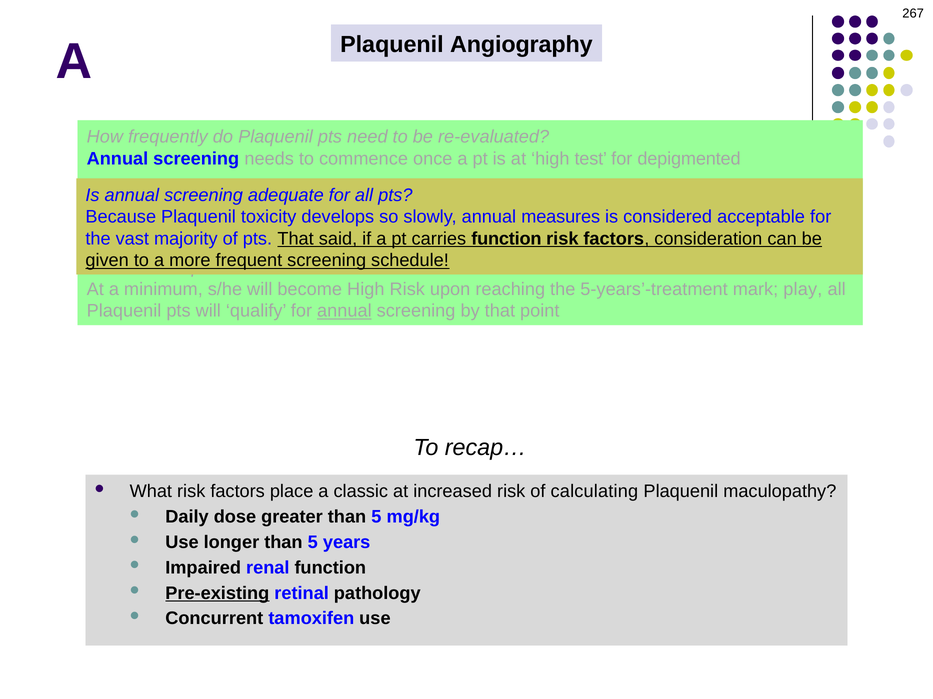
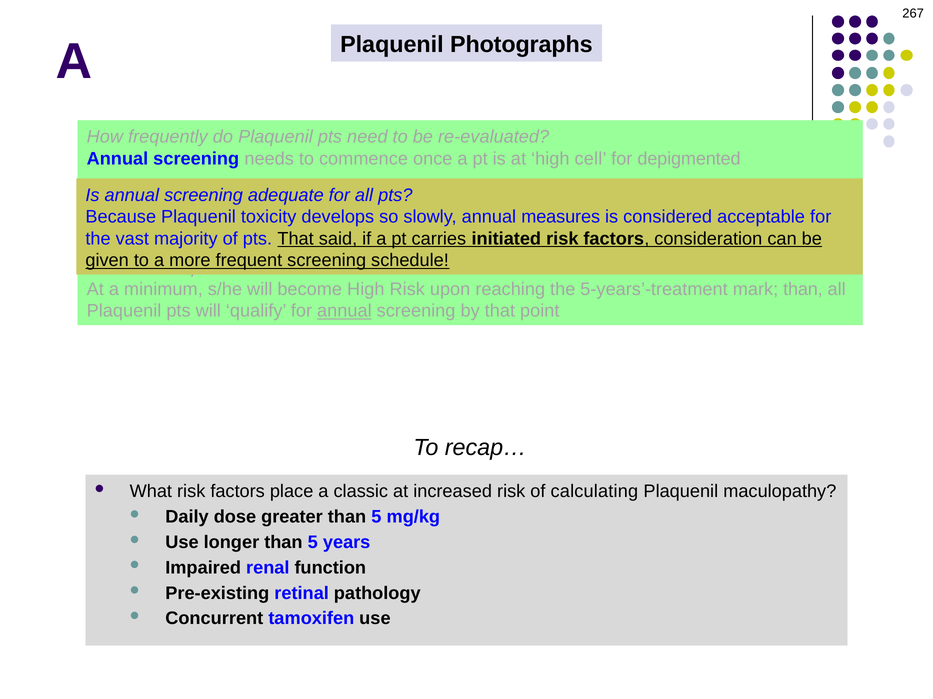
Angiography: Angiography -> Photographs (521, 45)
test: test -> cell (591, 159)
carries function: function -> initiated (506, 239)
mark play: play -> than (803, 290)
Pre-existing underline: present -> none (217, 594)
